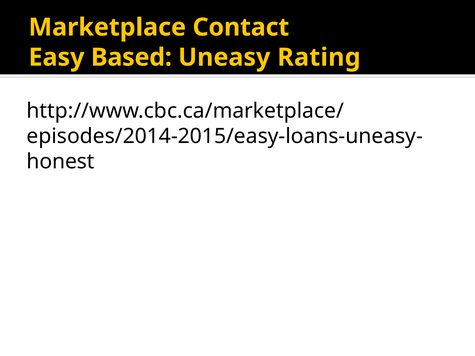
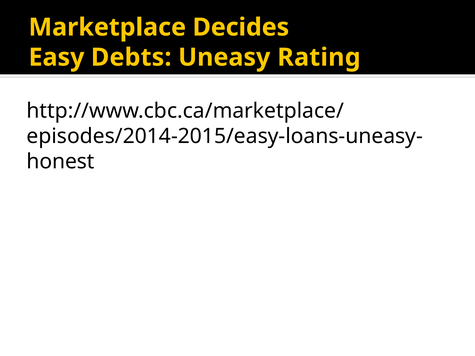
Contact: Contact -> Decides (241, 27)
Based: Based -> Debts (131, 57)
